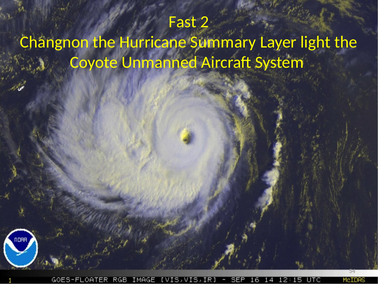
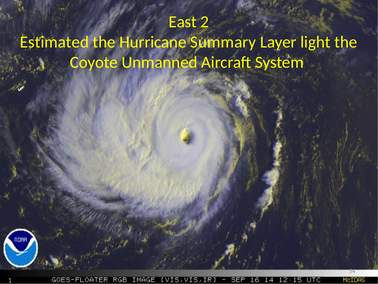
Fast: Fast -> East (183, 22)
Changnon: Changnon -> Estimated (54, 42)
